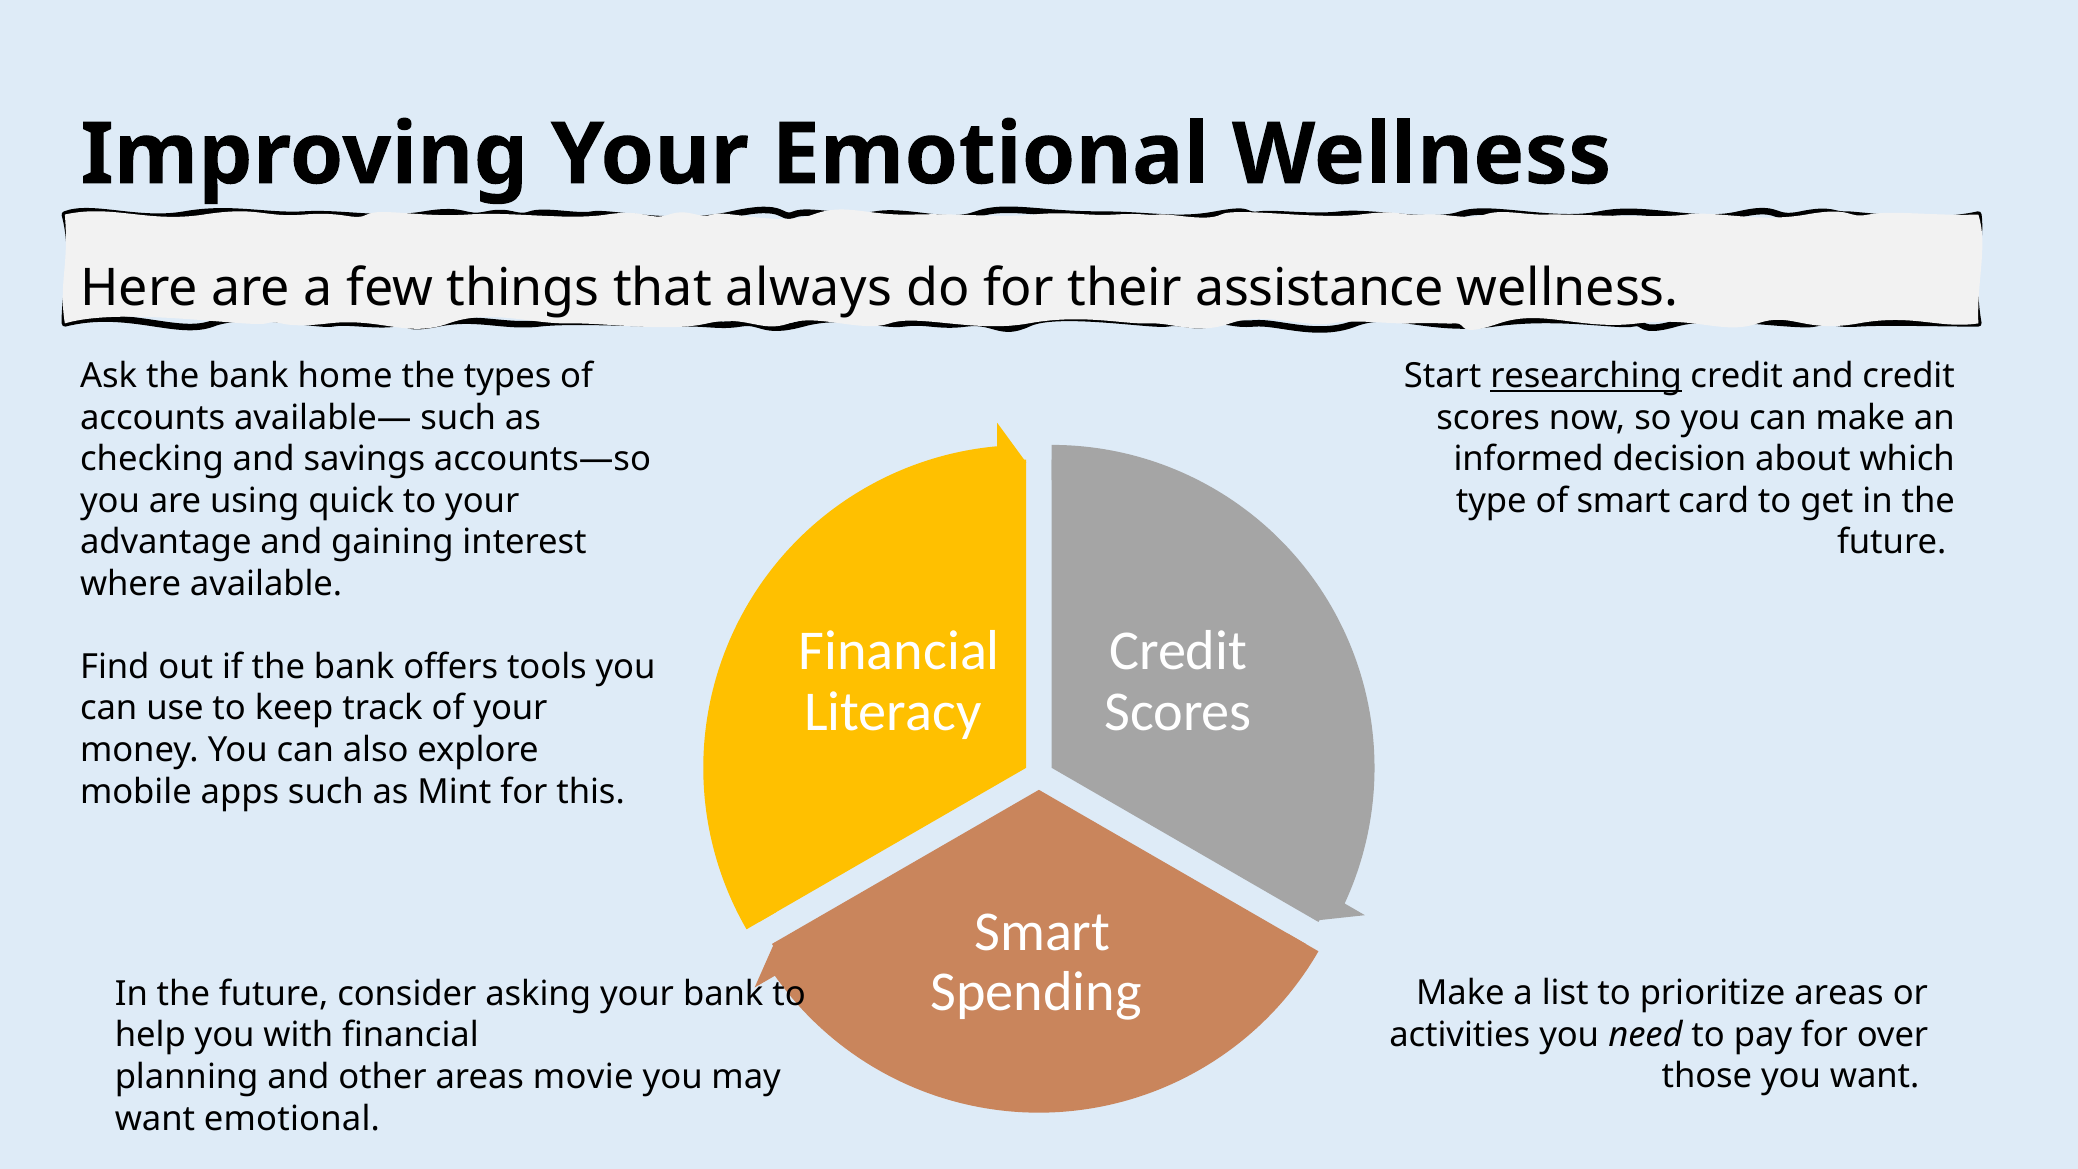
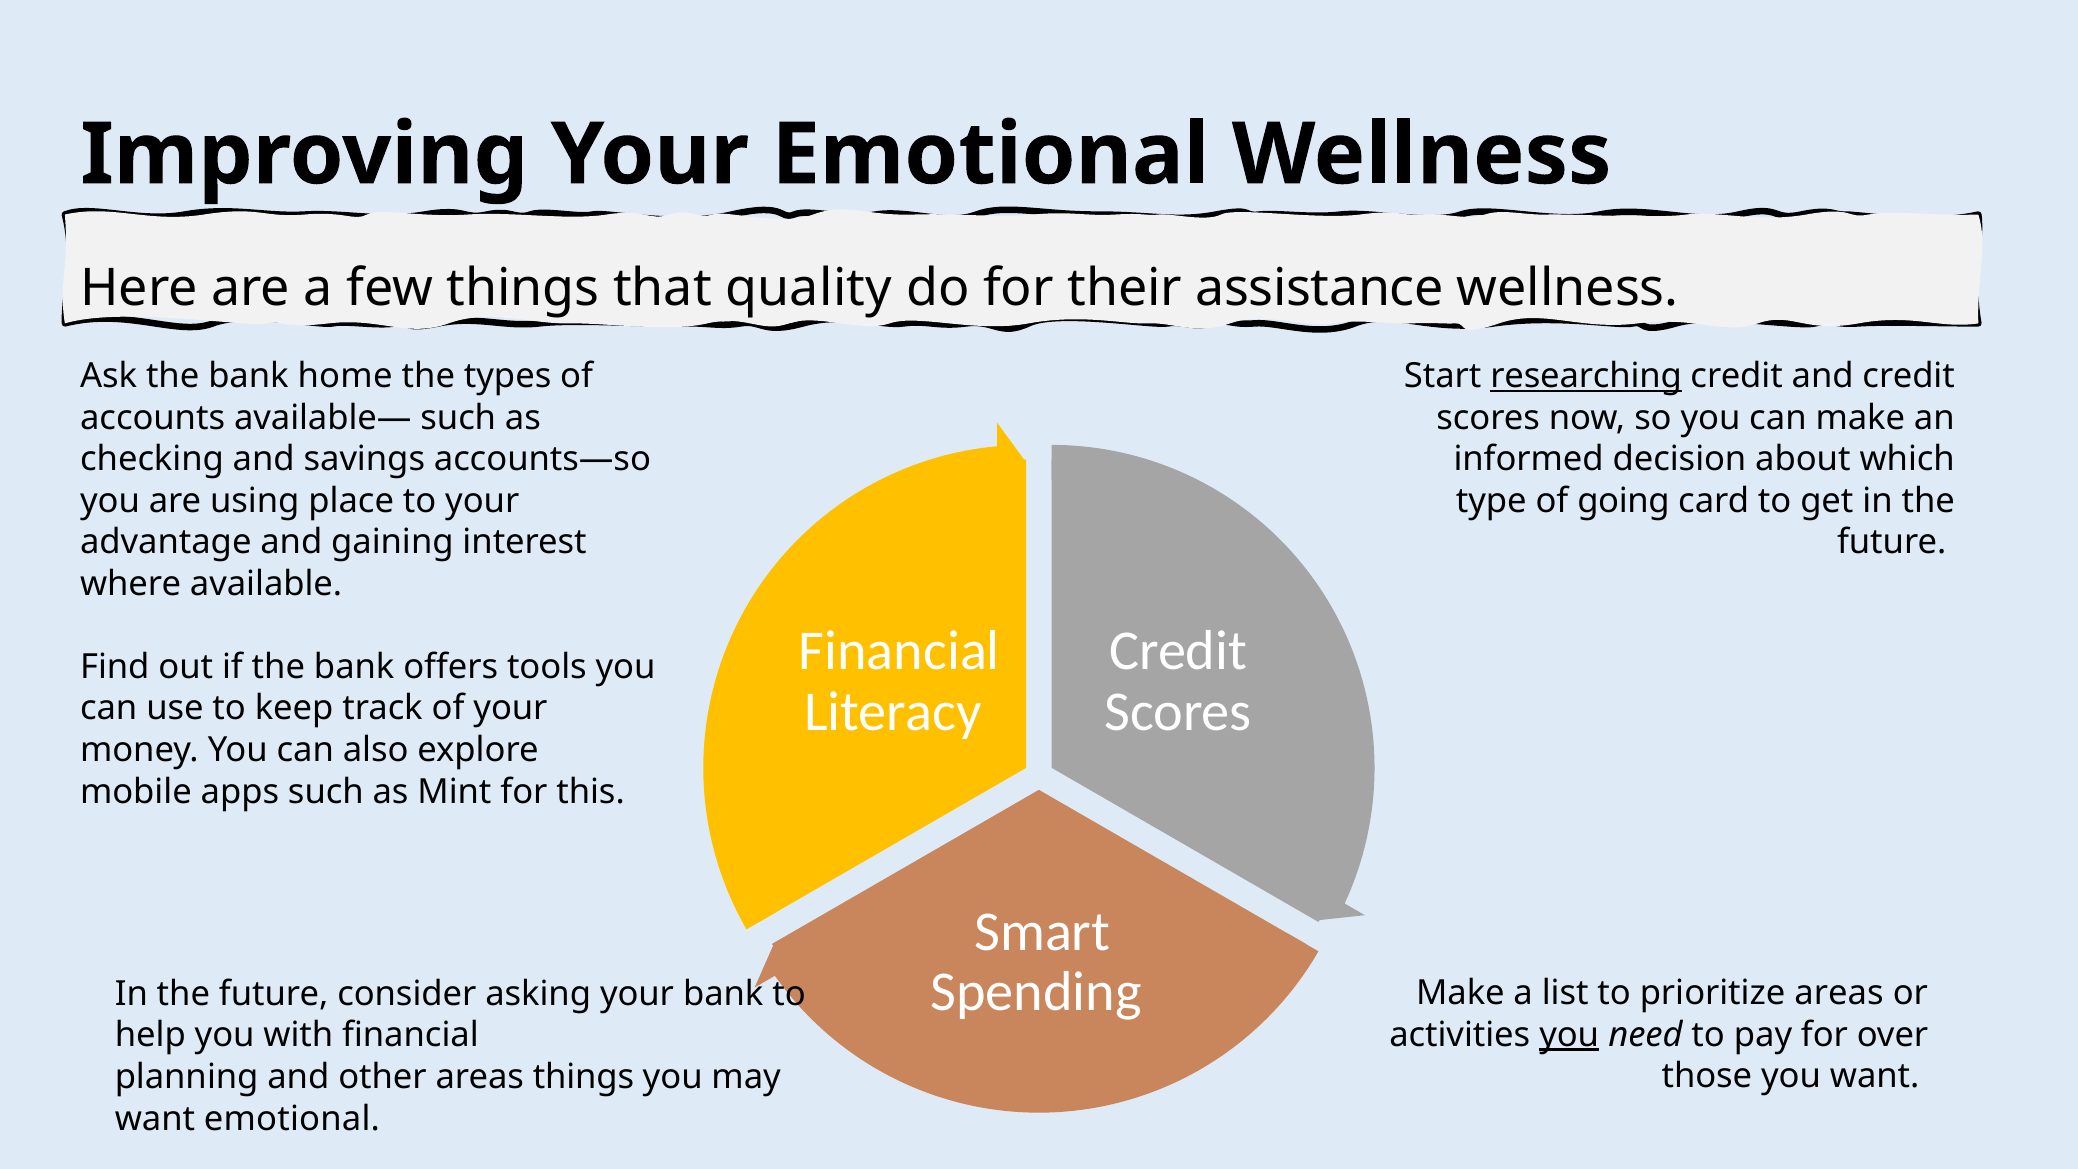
always: always -> quality (809, 288)
quick: quick -> place (351, 501)
of smart: smart -> going (1623, 501)
you underline: none -> present (1569, 1034)
areas movie: movie -> things (584, 1077)
